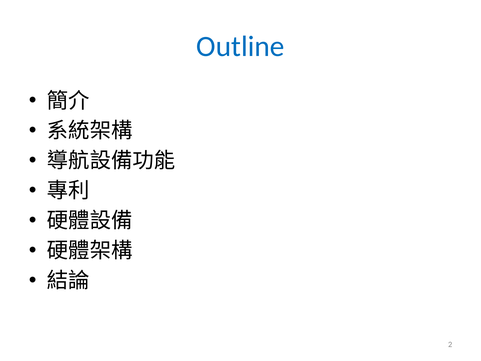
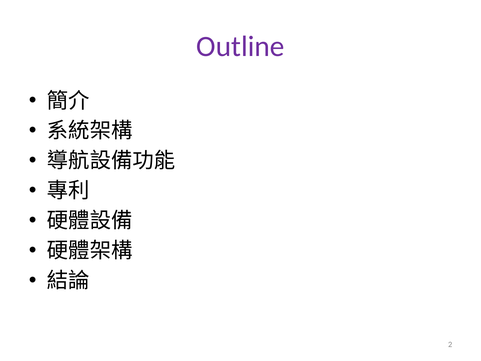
Outline colour: blue -> purple (240, 47)
